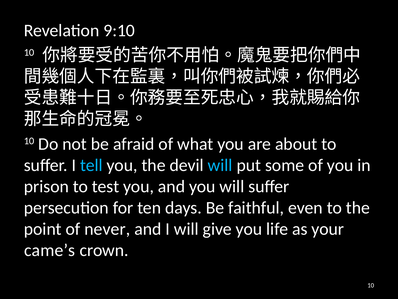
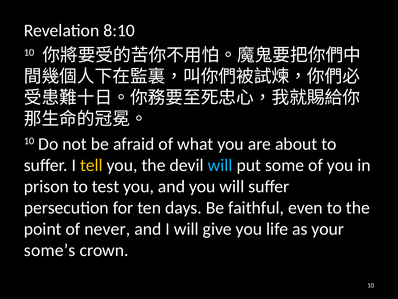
9:10: 9:10 -> 8:10 (119, 30)
tell colour: light blue -> yellow (91, 165)
came’s: came’s -> some’s (50, 250)
